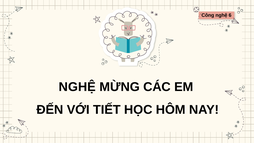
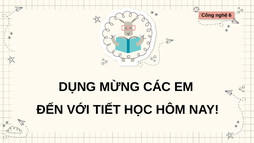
NGHỆ: NGHỆ -> DỤNG (77, 87)
